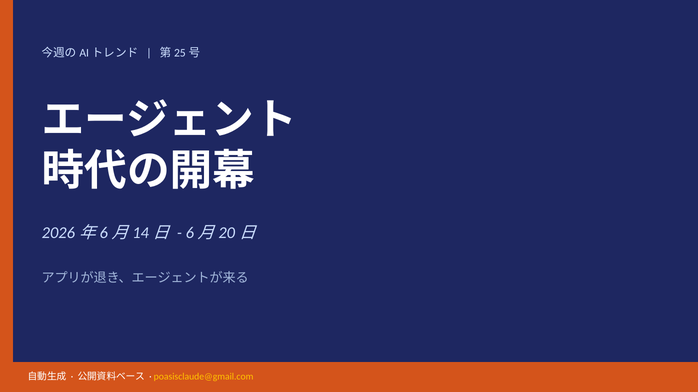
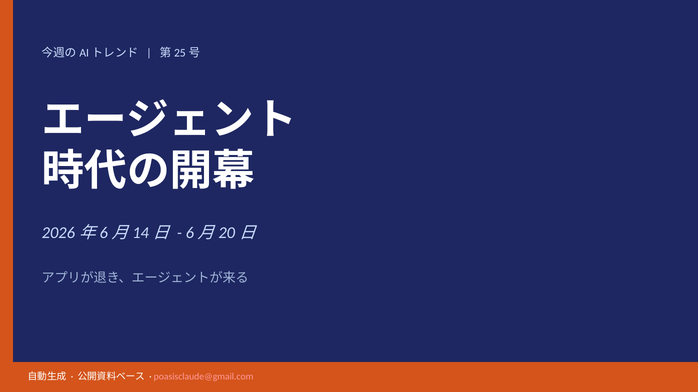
poasisclaude@gmail.com colour: yellow -> pink (204, 377)
